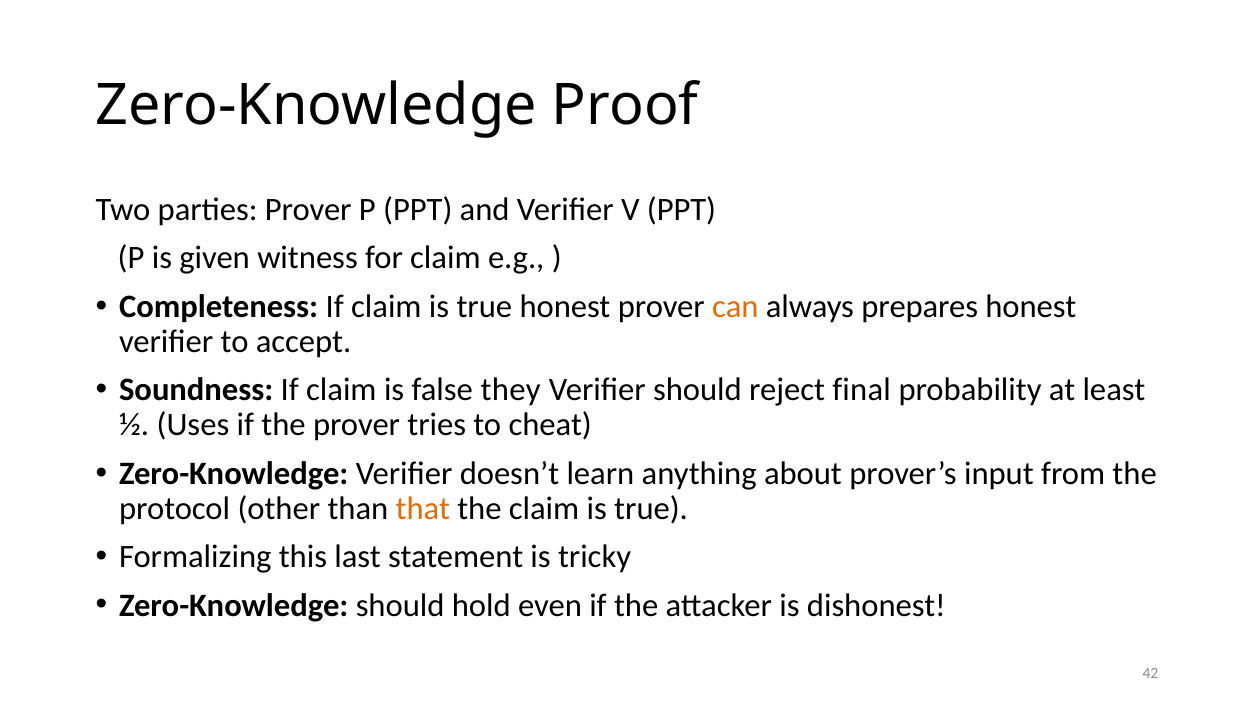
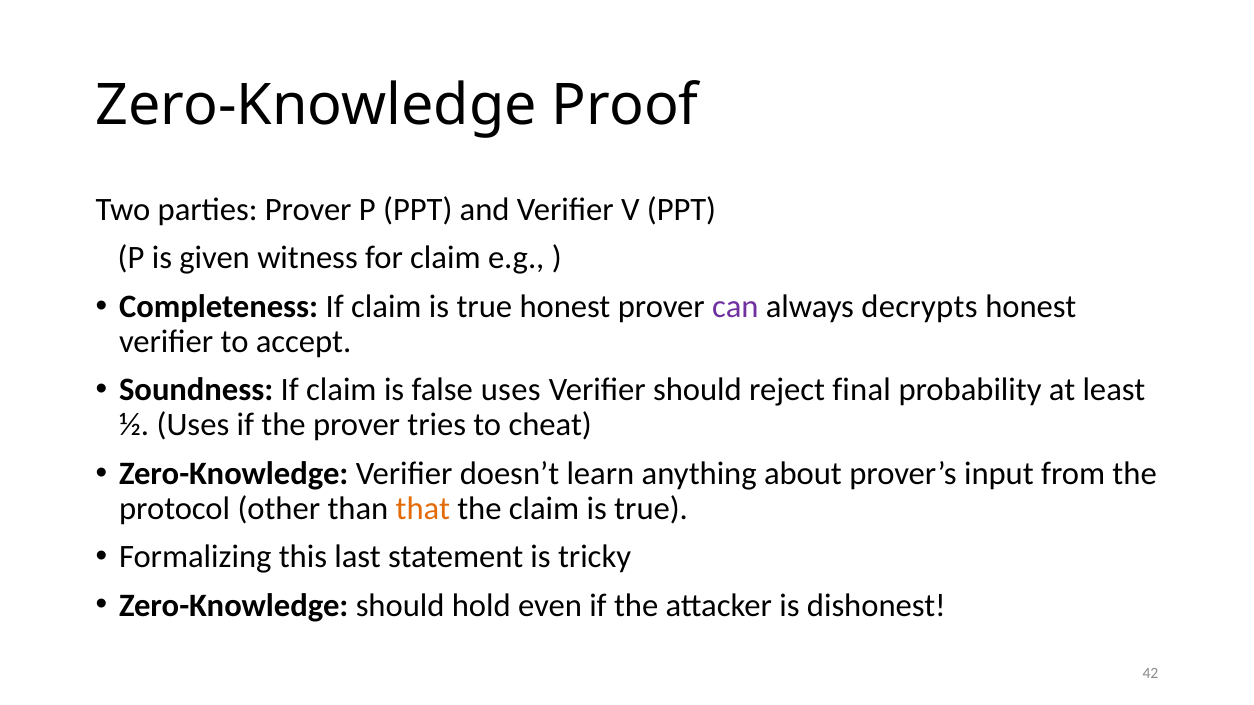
can colour: orange -> purple (735, 307)
prepares: prepares -> decrypts (919, 307)
false they: they -> uses (511, 390)
